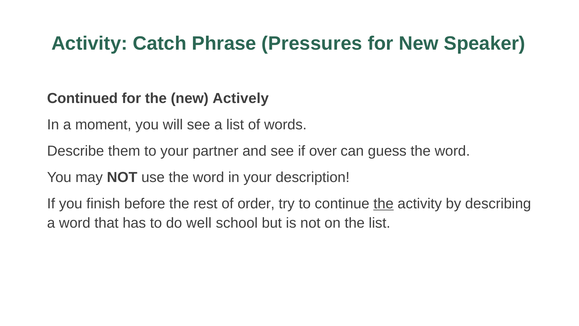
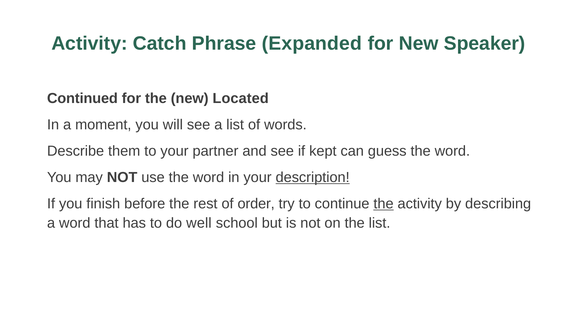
Pressures: Pressures -> Expanded (312, 43)
Actively: Actively -> Located (241, 98)
over: over -> kept (323, 151)
description underline: none -> present (313, 177)
